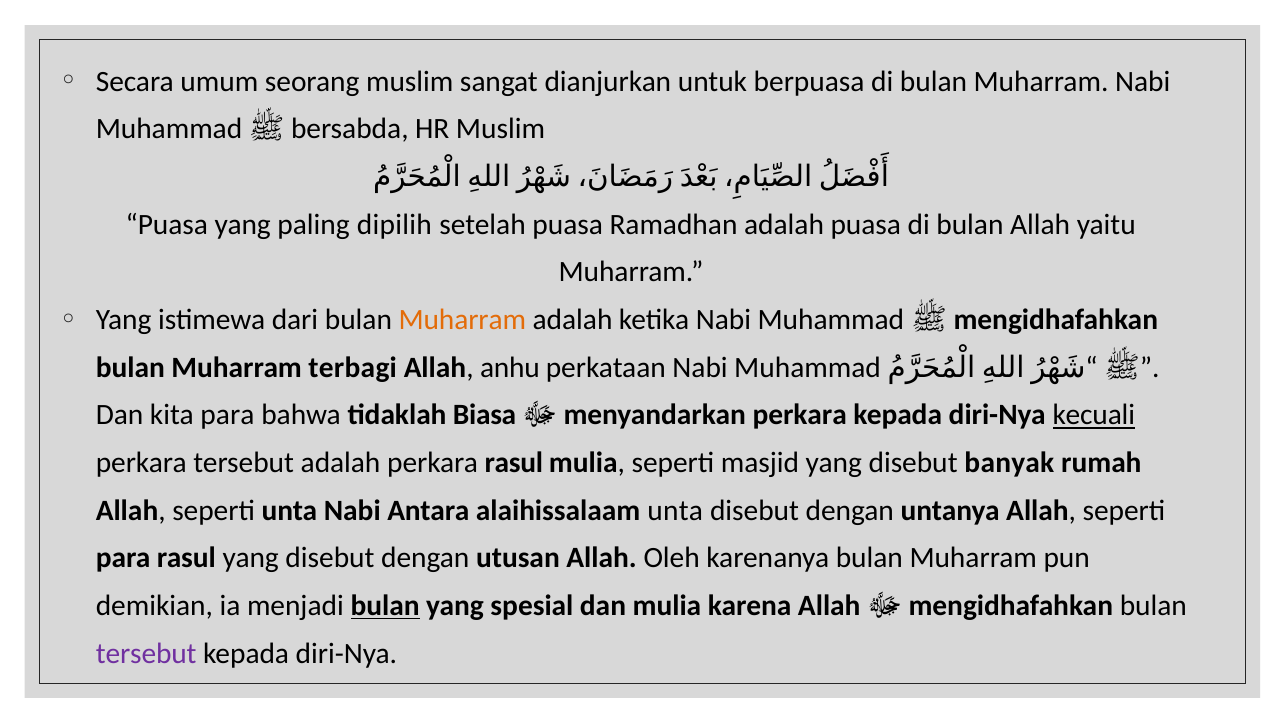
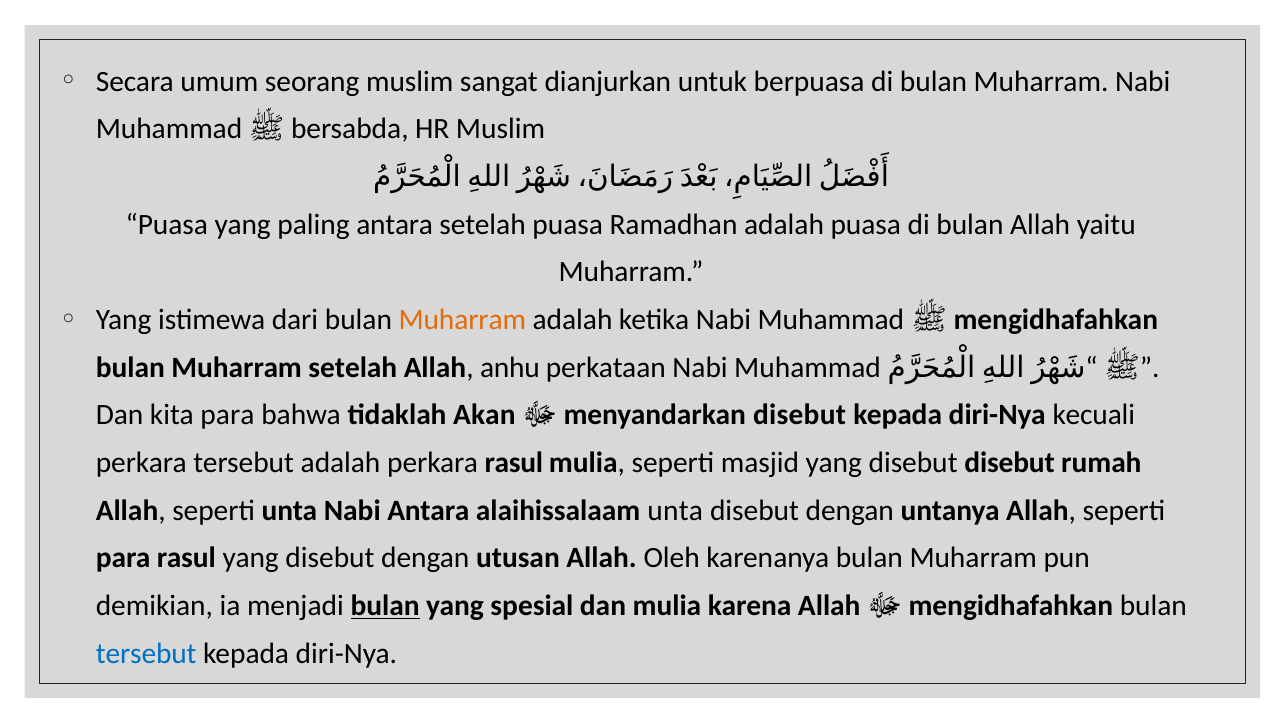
paling dipilih: dipilih -> antara (395, 224)
Muharram terbagi: terbagi -> setelah (353, 367)
Biasa: Biasa -> Akan (484, 415)
menyandarkan perkara: perkara -> disebut (800, 415)
kecuali underline: present -> none (1094, 415)
disebut banyak: banyak -> disebut (1010, 463)
tersebut colour: purple -> blue (146, 653)
